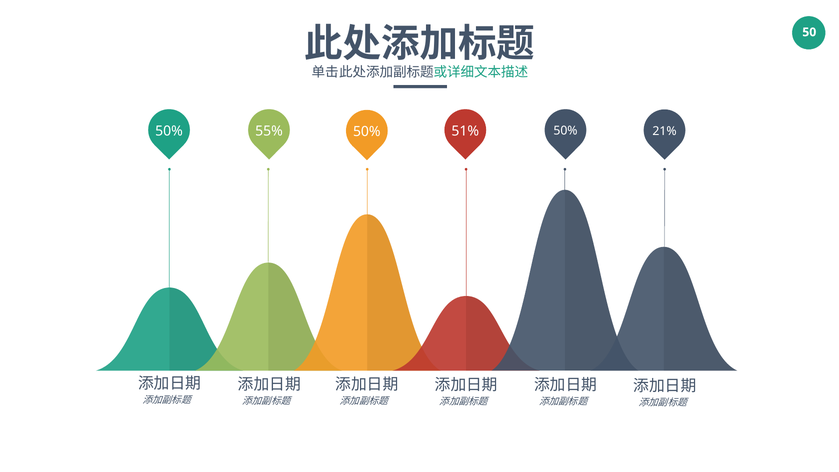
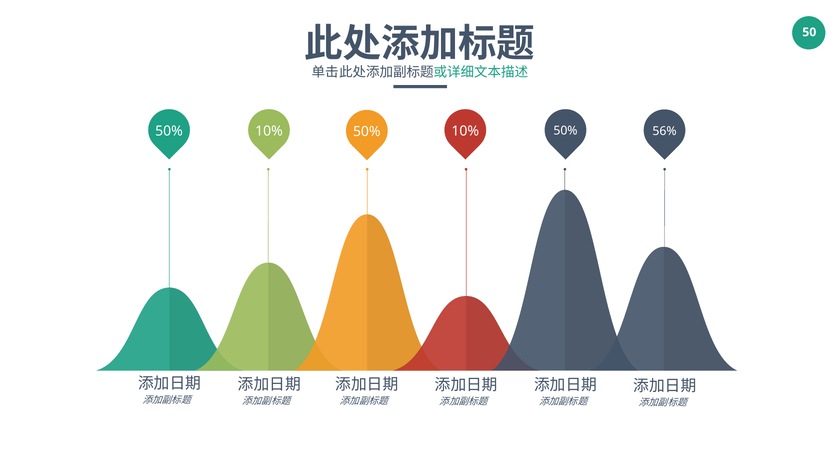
55%: 55% -> 10% (269, 131)
50% 51%: 51% -> 10% (465, 131)
21%: 21% -> 56% (665, 131)
